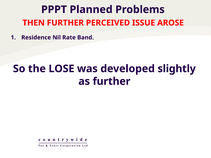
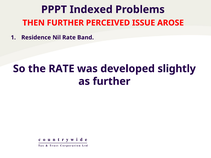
Planned: Planned -> Indexed (91, 10)
the LOSE: LOSE -> RATE (61, 69)
